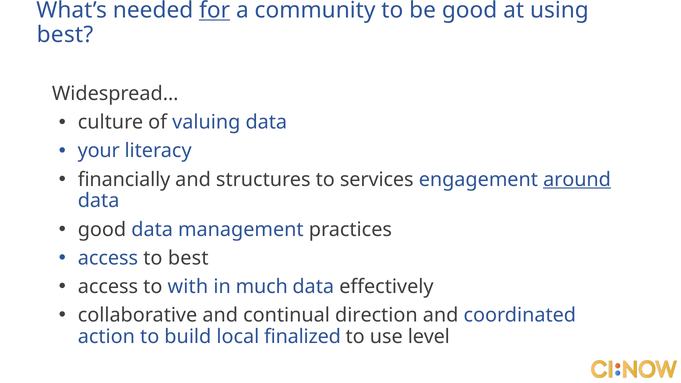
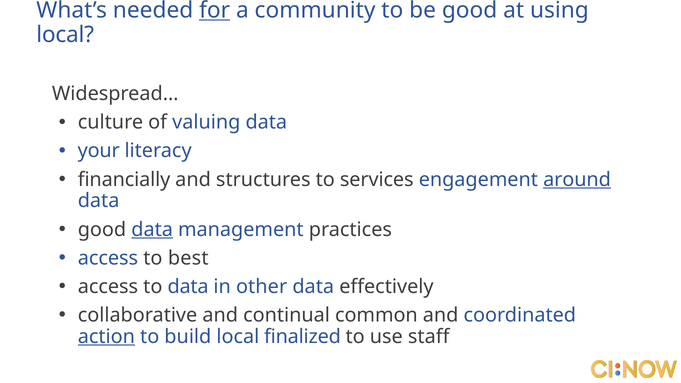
best: best -> local (65, 35)
data underline: none -> present (152, 230)
to with: with -> data (188, 287)
much: much -> other (262, 287)
direction: direction -> common (376, 315)
action underline: none -> present (106, 337)
level: level -> staff (429, 337)
